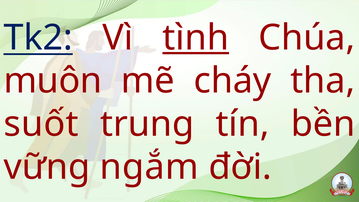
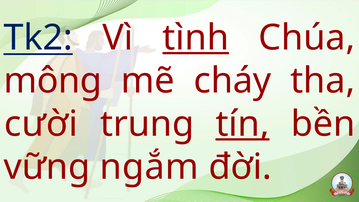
muôn: muôn -> mông (53, 81)
suốt: suốt -> cười (41, 124)
tín underline: none -> present (243, 124)
